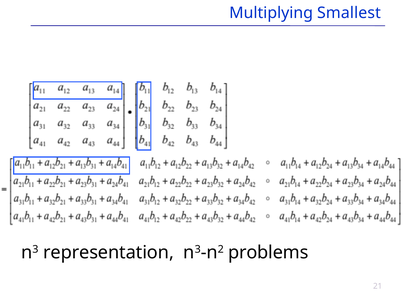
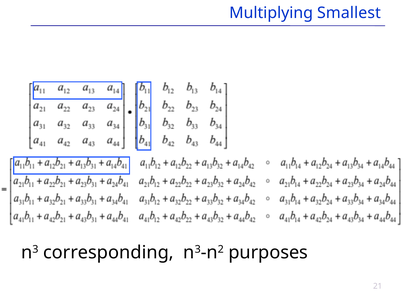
representation: representation -> corresponding (108, 252)
problems: problems -> purposes (268, 252)
